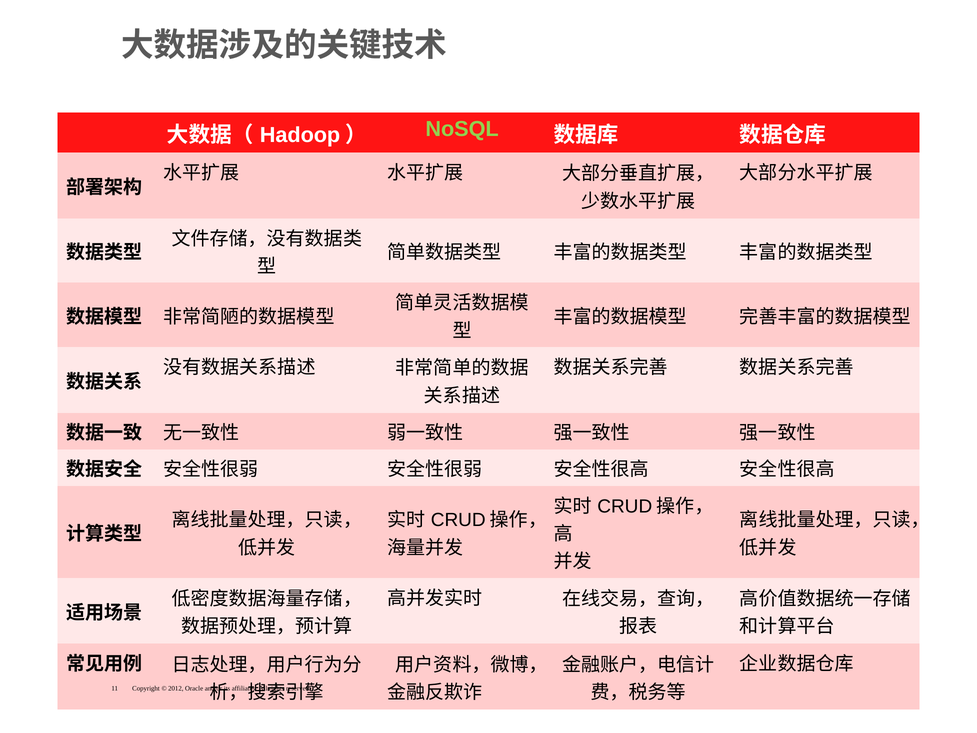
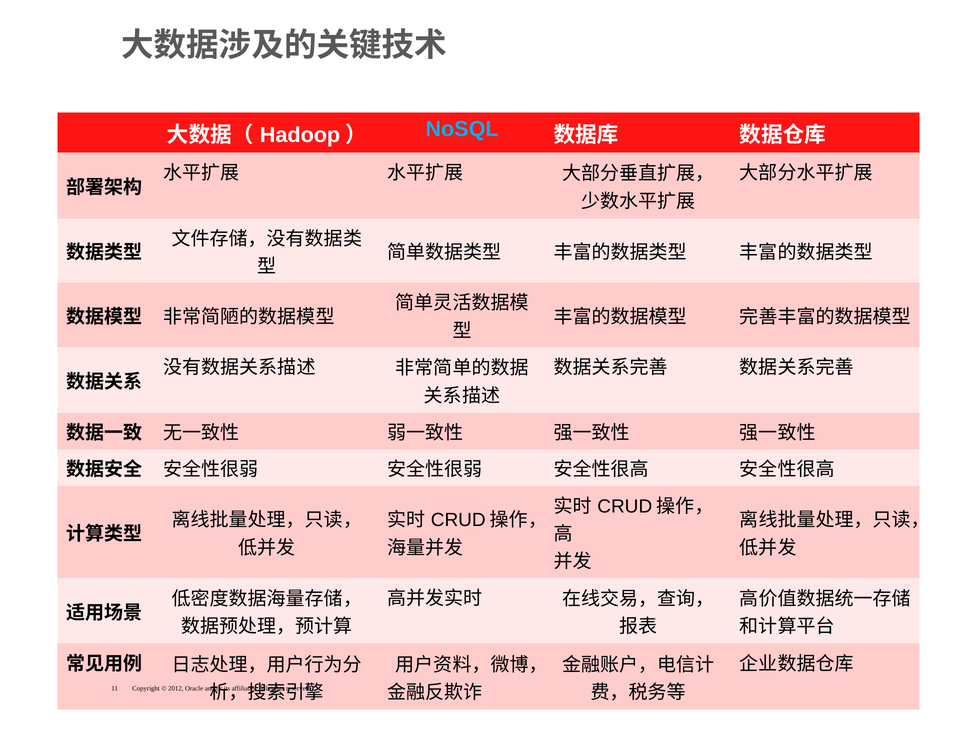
NoSQL colour: light green -> light blue (462, 129)
